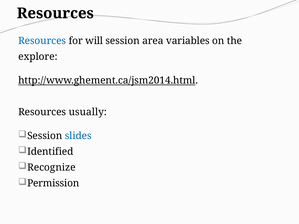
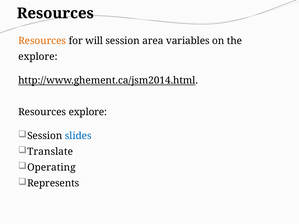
Resources colour: blue -> orange (42, 41)
Resources usually: usually -> explore (88, 112)
Identified: Identified -> Translate (50, 152)
Recognize: Recognize -> Operating (51, 168)
Permission: Permission -> Represents (53, 183)
